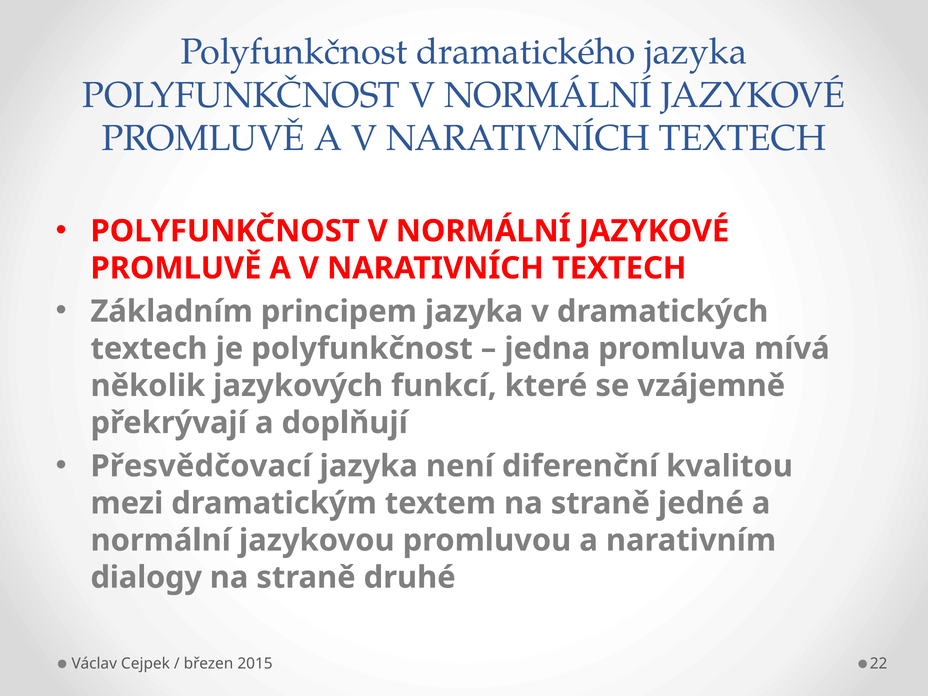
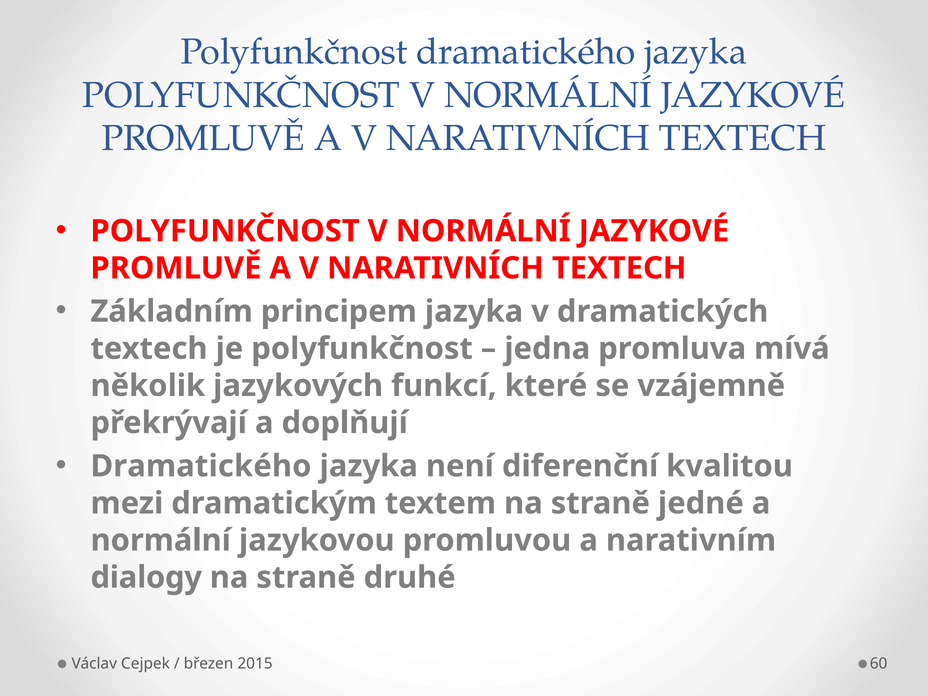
Přesvědčovací: Přesvědčovací -> Dramatického (201, 466)
22: 22 -> 60 (879, 663)
